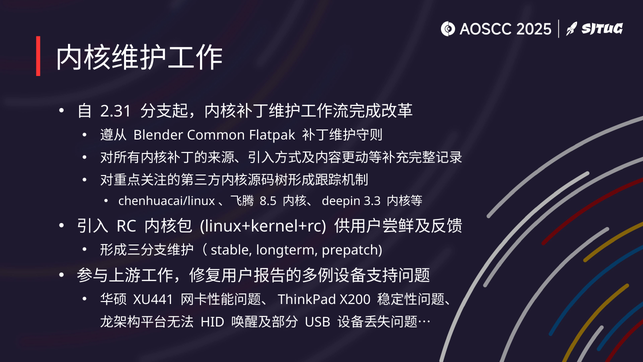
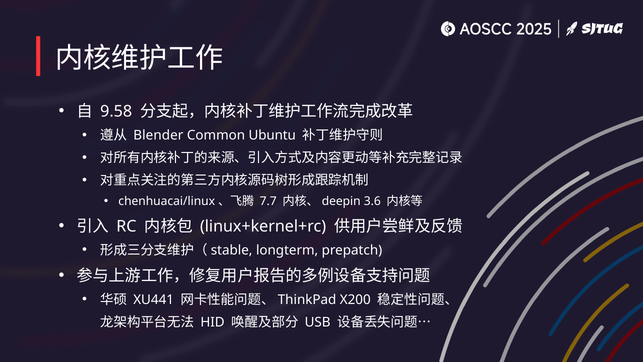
2.31: 2.31 -> 9.58 (116, 111)
Flatpak: Flatpak -> Ubuntu (272, 135)
8.5: 8.5 -> 7.7 (268, 201)
3.3: 3.3 -> 3.6 (372, 201)
